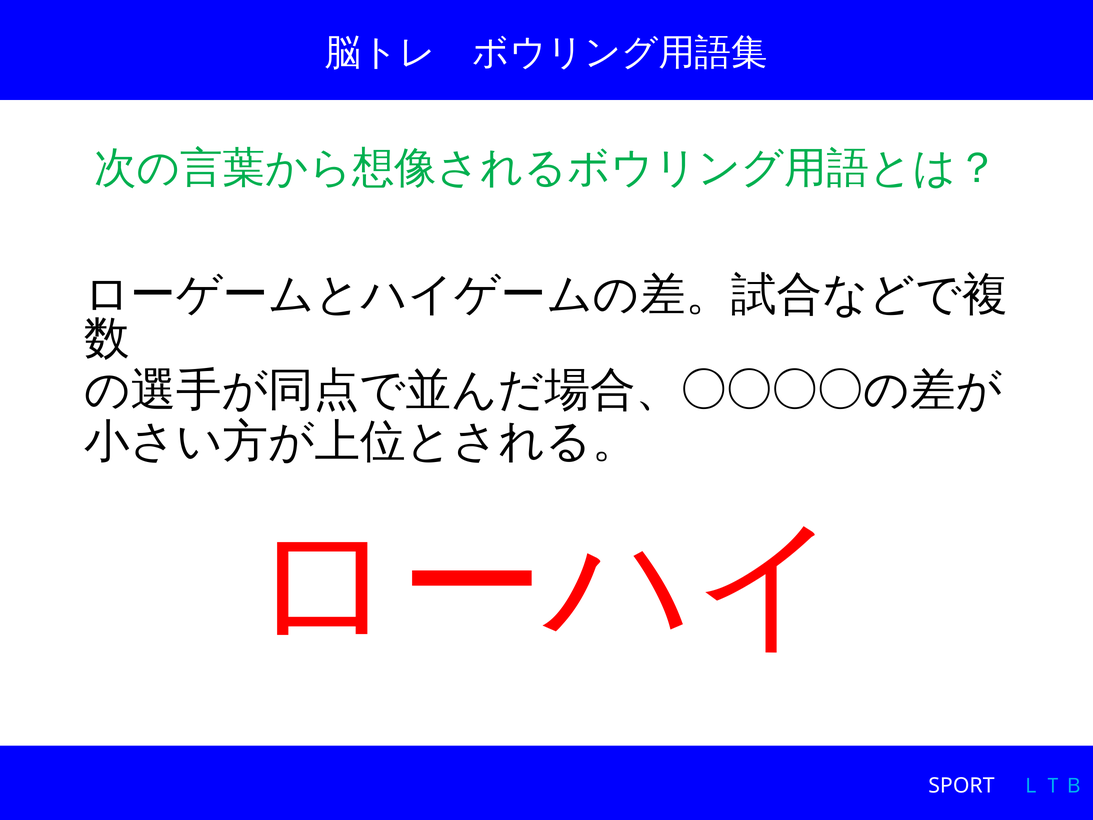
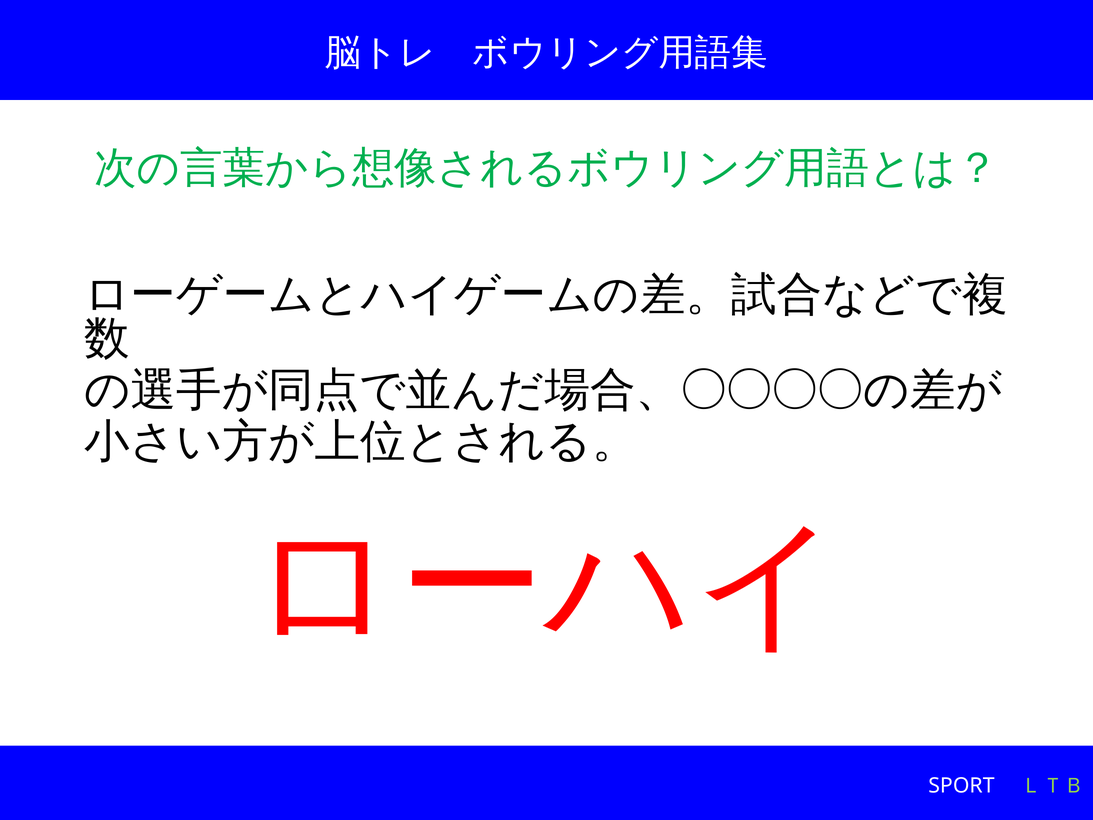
ＬＴＢ colour: light blue -> light green (1053, 786)
